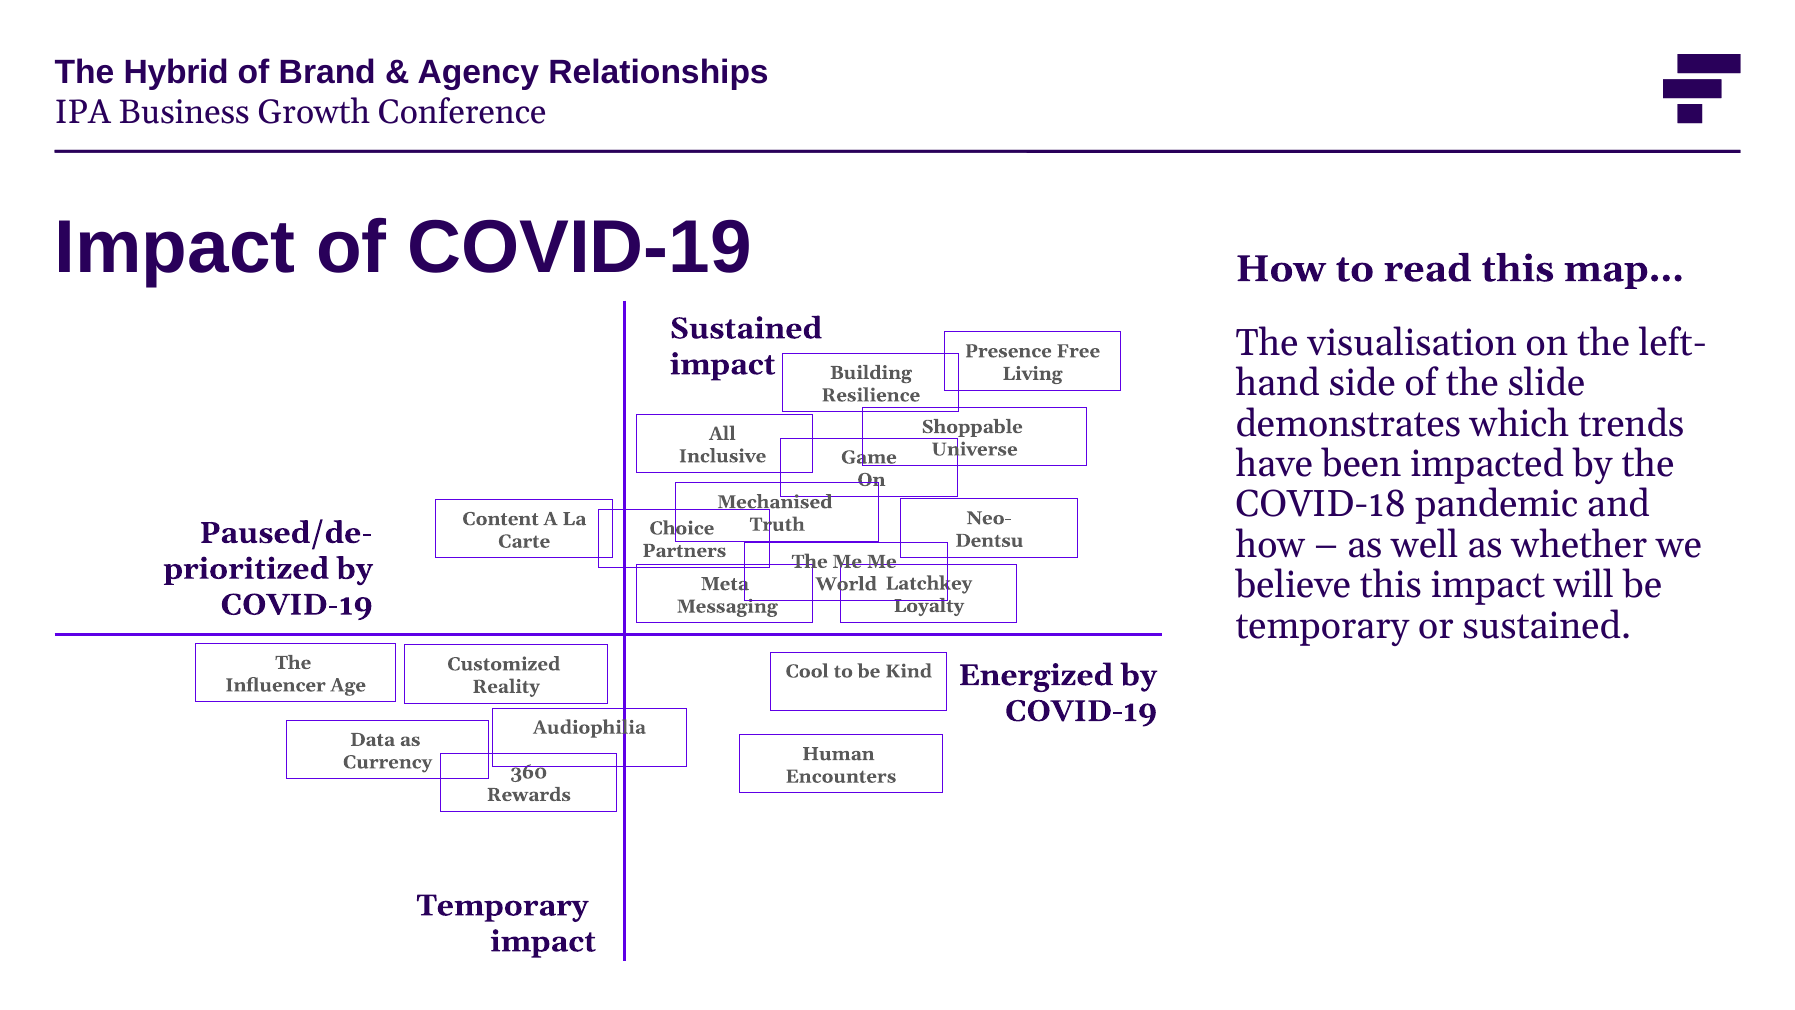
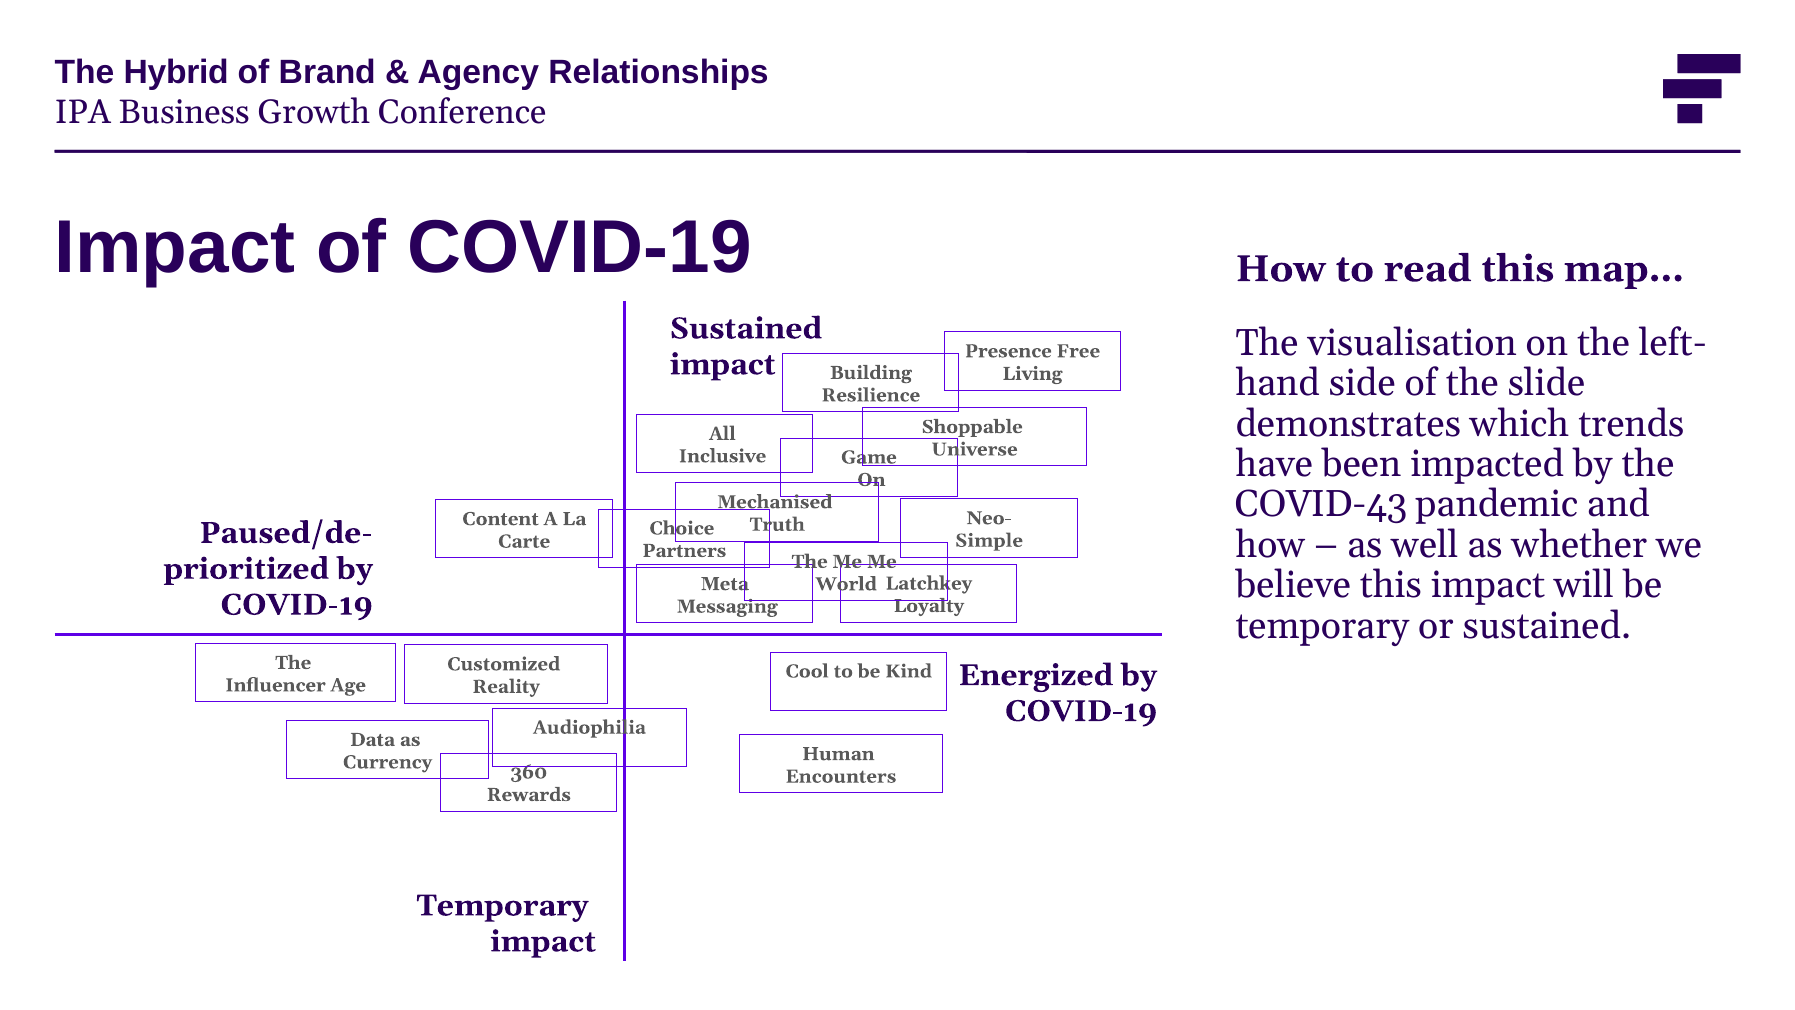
COVID-18: COVID-18 -> COVID-43 (1321, 504)
Dentsu: Dentsu -> Simple (989, 540)
